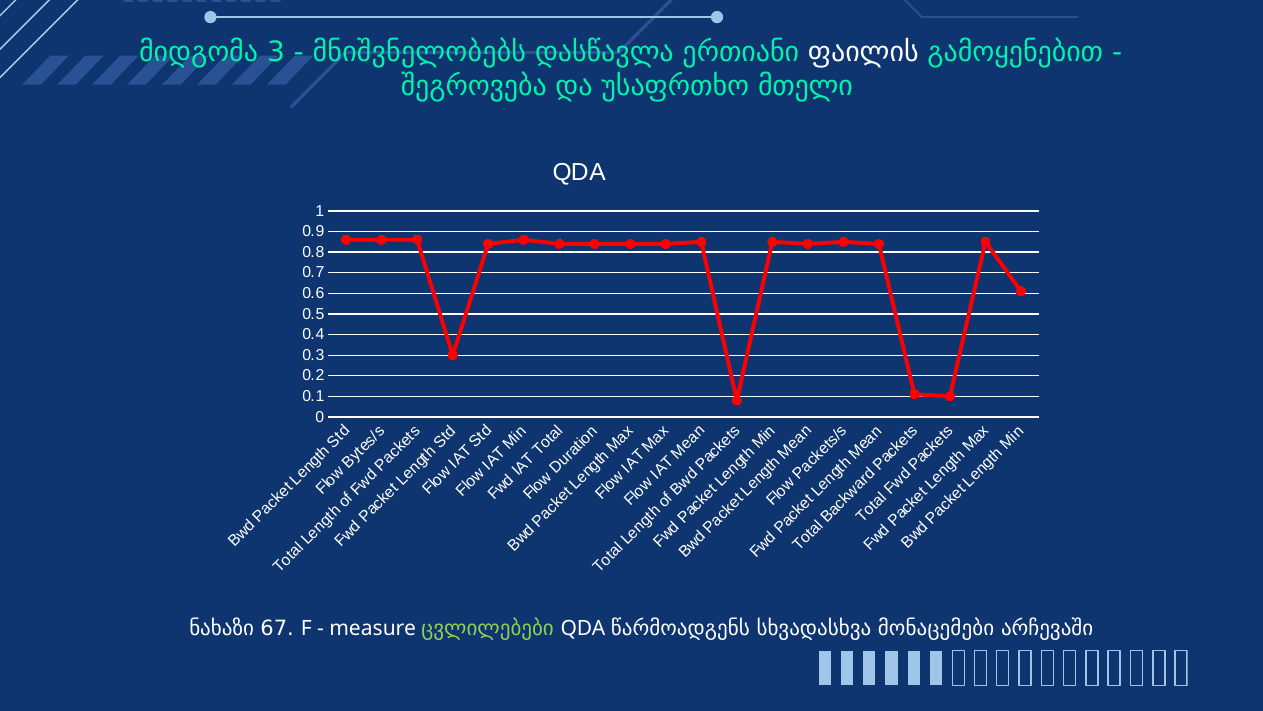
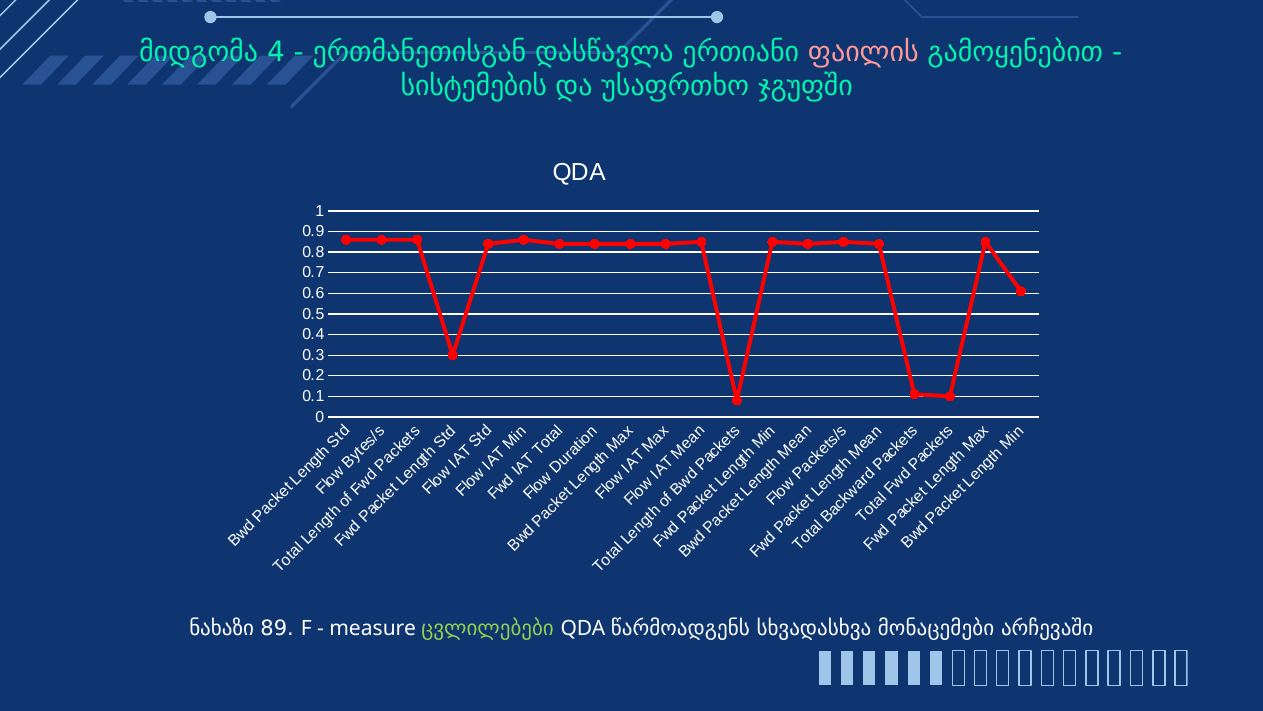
3: 3 -> 4 (276, 53)
მნიშვნელობებს: მნიშვნელობებს -> ერთმანეთისგან (419, 53)
ფაილის colour: white -> pink (863, 53)
შეგროვება: შეგროვება -> სისტემების (474, 86)
მთელი: მთელი -> ჯგუფში (805, 86)
67: 67 -> 89 (277, 628)
